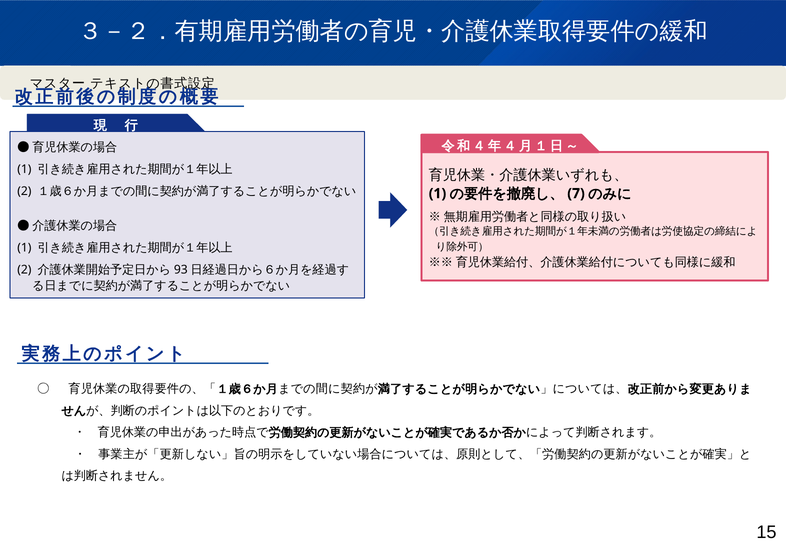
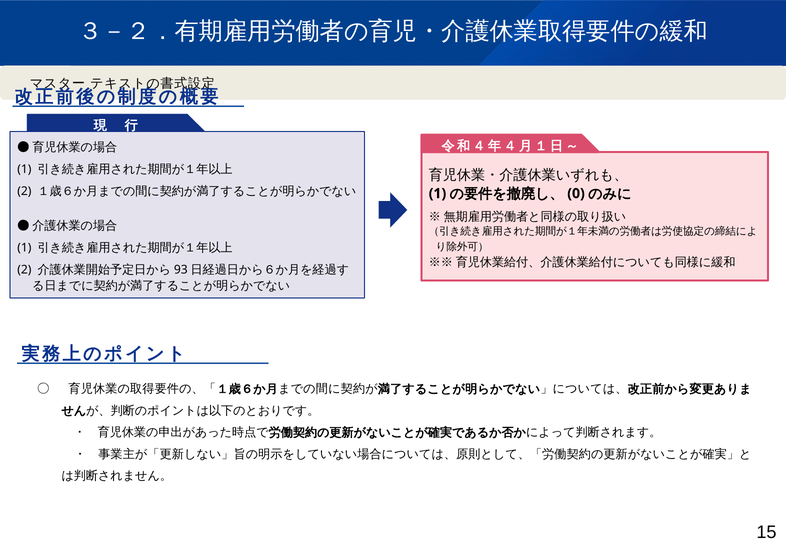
7: 7 -> 0 (576, 194)
